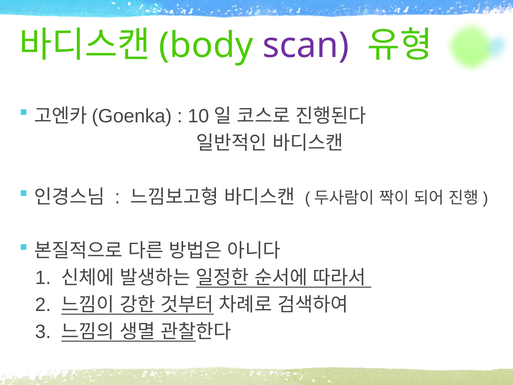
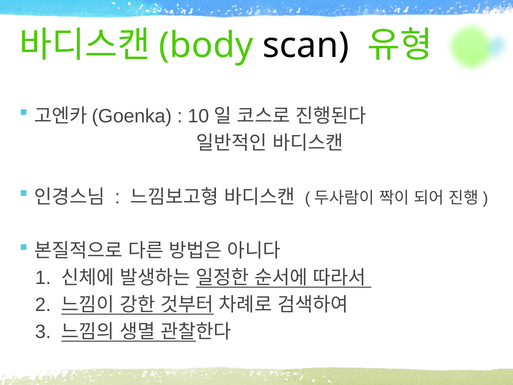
scan colour: purple -> black (306, 46)
